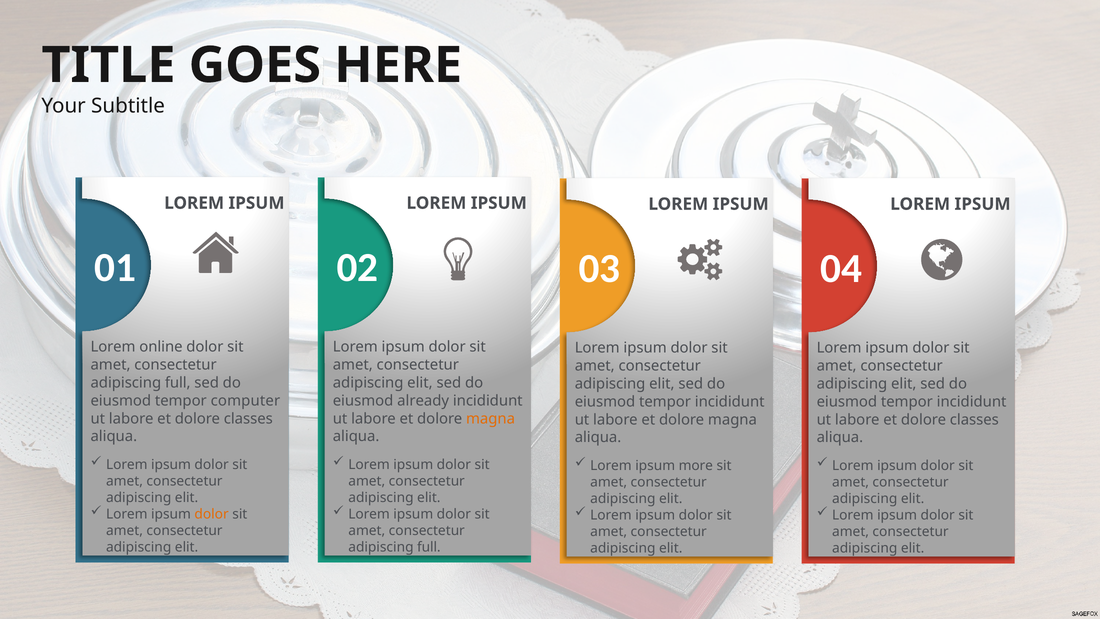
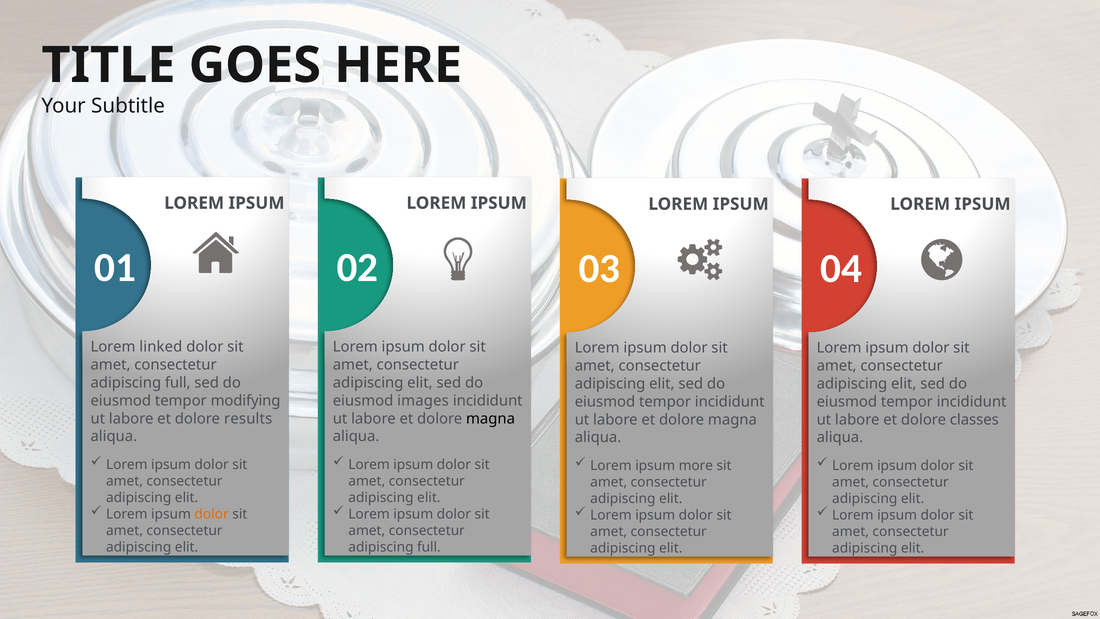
online: online -> linked (161, 347)
computer: computer -> modifying (246, 401)
already: already -> images (423, 401)
classes: classes -> results (248, 418)
magna colour: orange -> black (491, 418)
